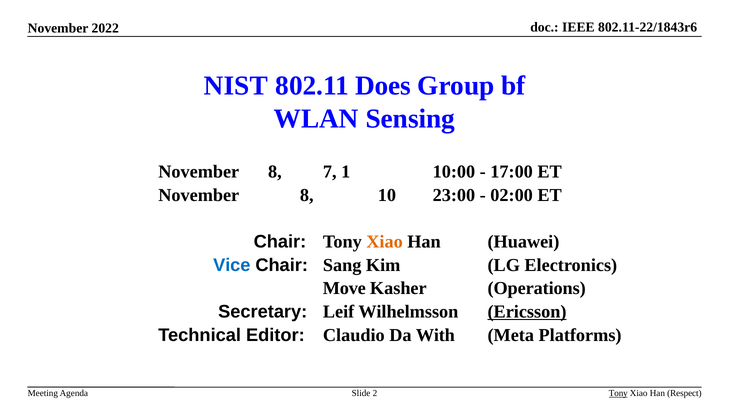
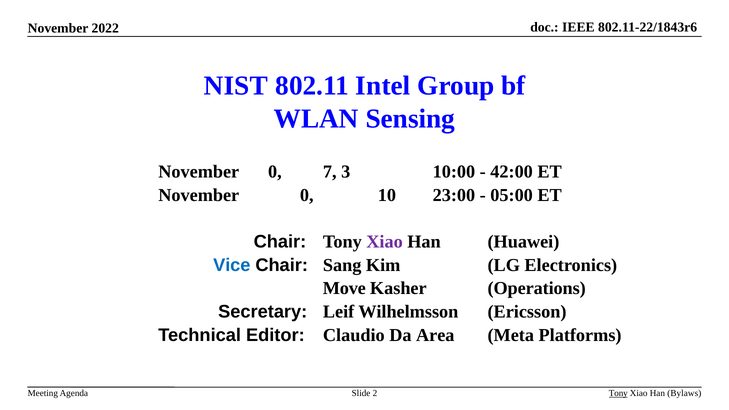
Does: Does -> Intel (383, 86)
8: 8 -> 0 (275, 172)
1: 1 -> 3 (346, 172)
17:00: 17:00 -> 42:00 (512, 172)
8: 8 -> 0 (307, 195)
02:00: 02:00 -> 05:00 (512, 195)
Xiao colour: orange -> purple (385, 242)
Ericsson underline: present -> none (527, 312)
With: With -> Area (435, 335)
Respect: Respect -> Bylaws (684, 393)
